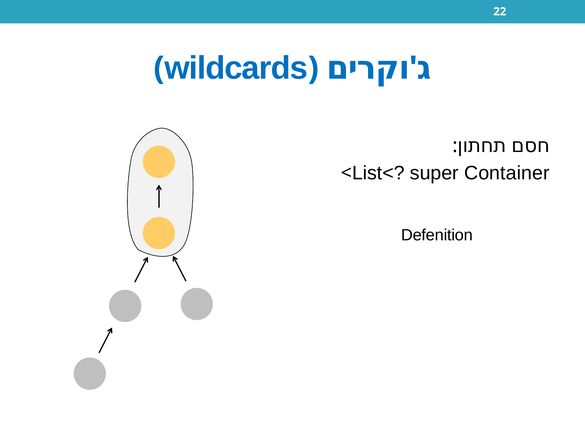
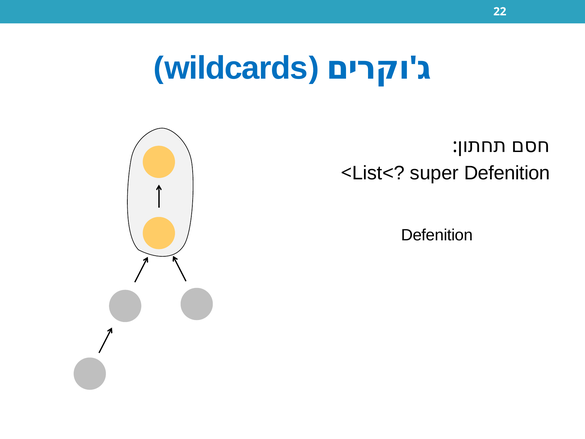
super Container: Container -> Defenition (507, 173)
